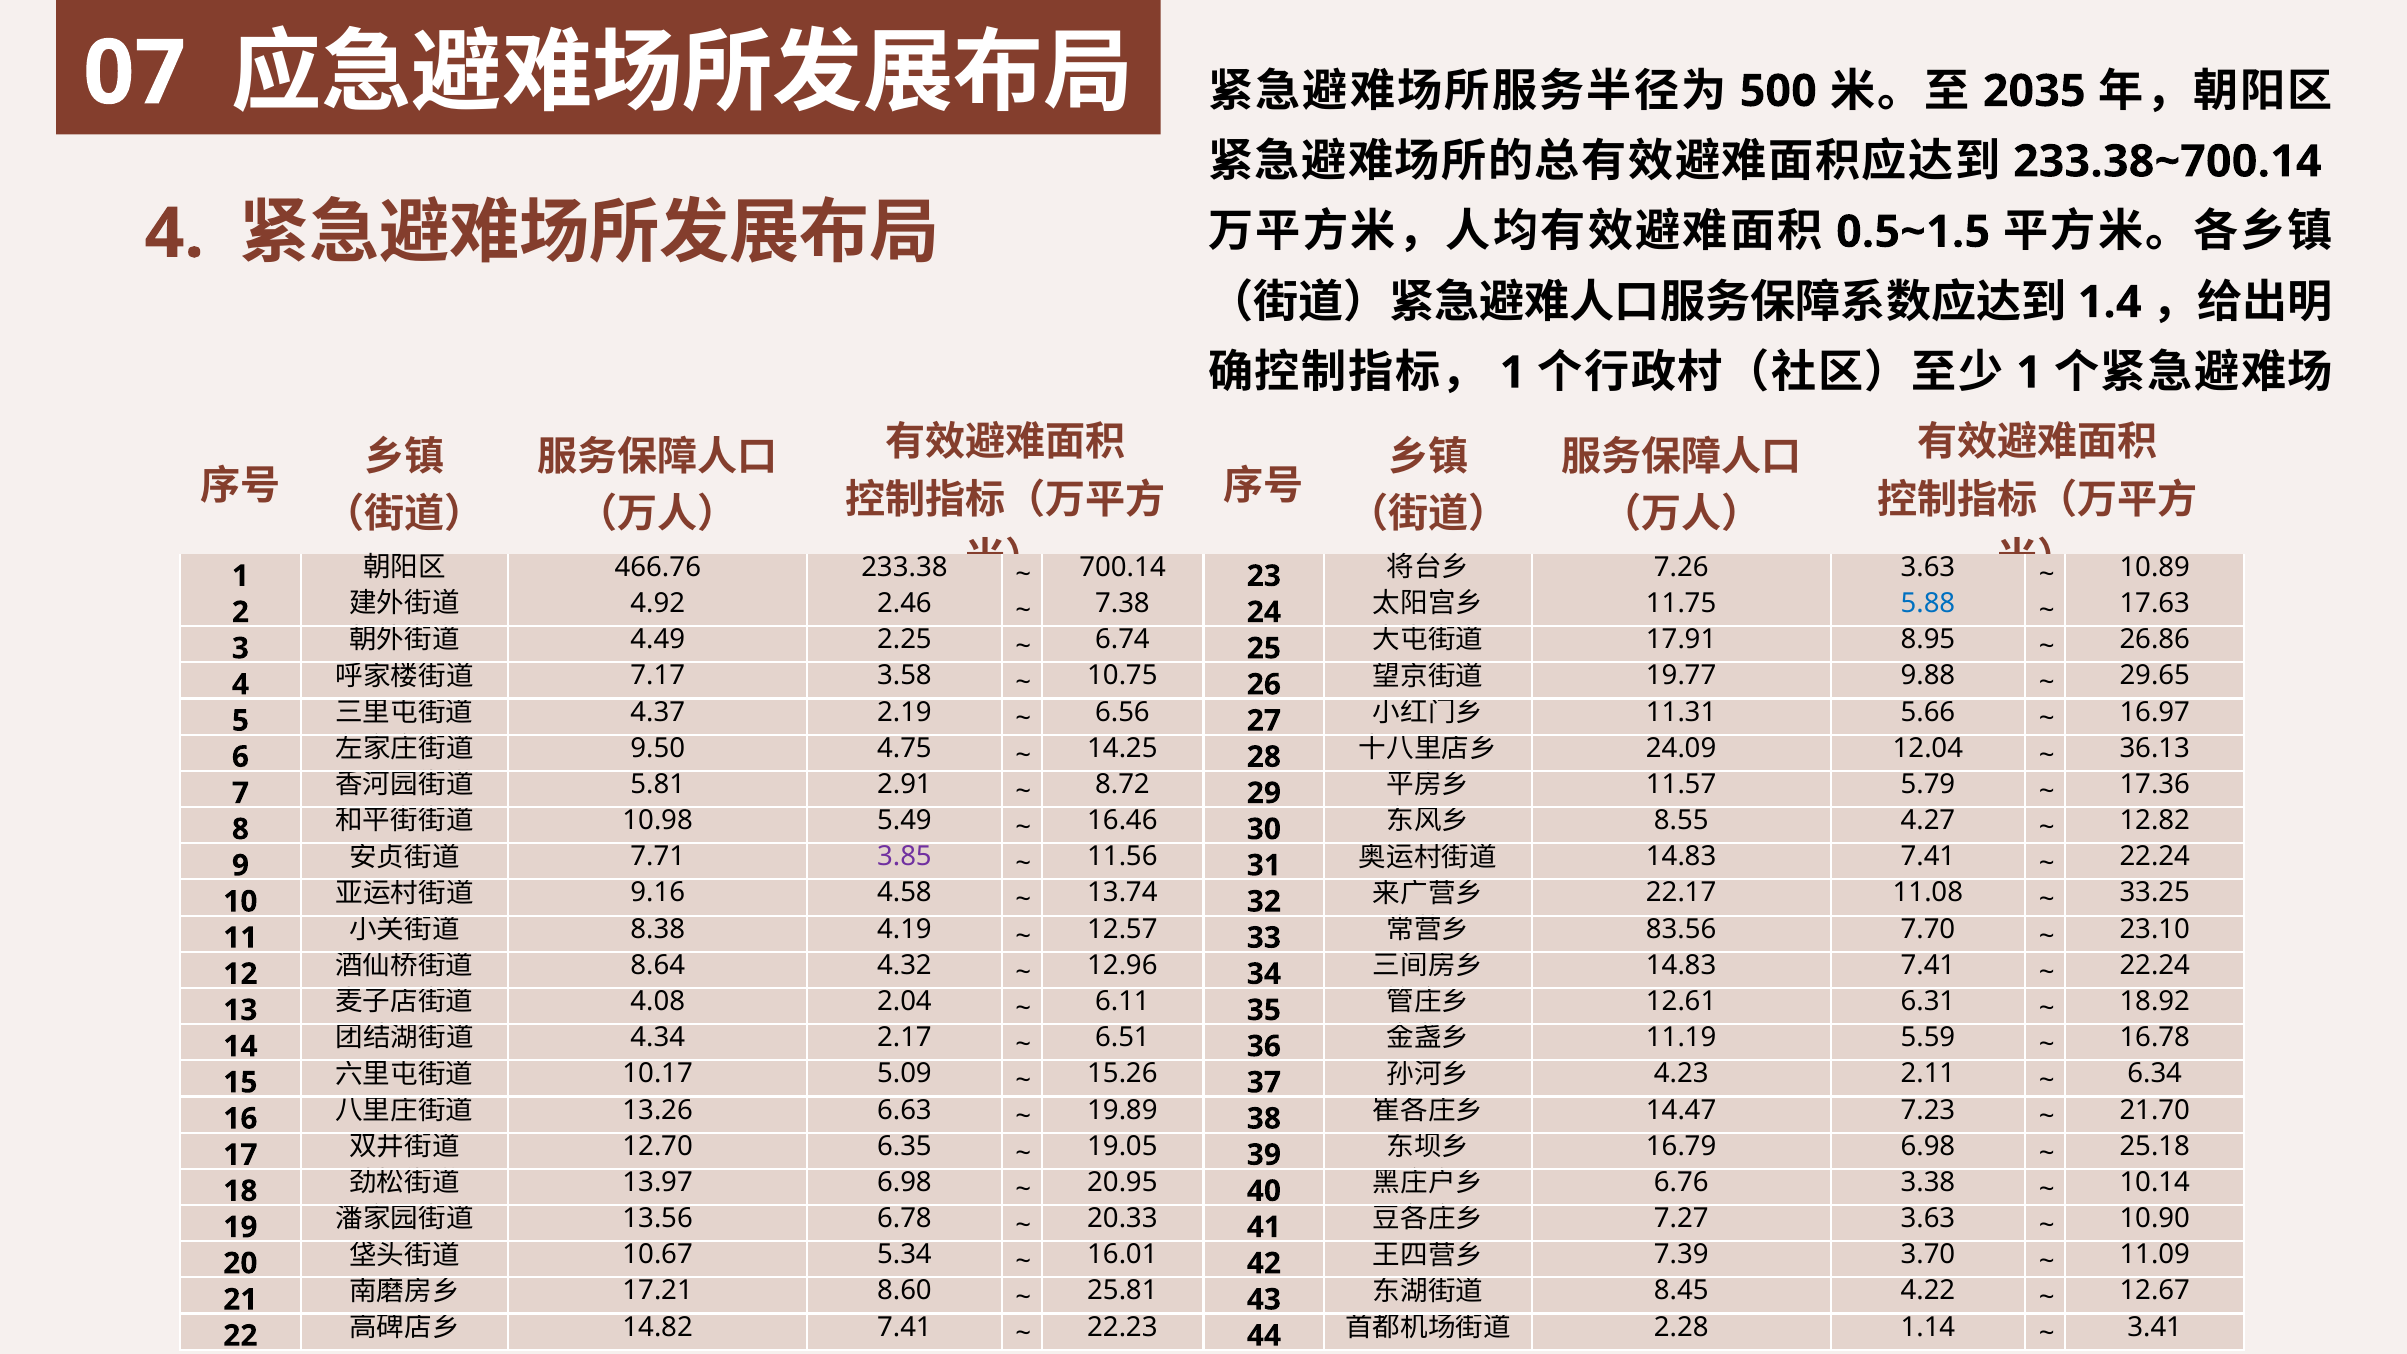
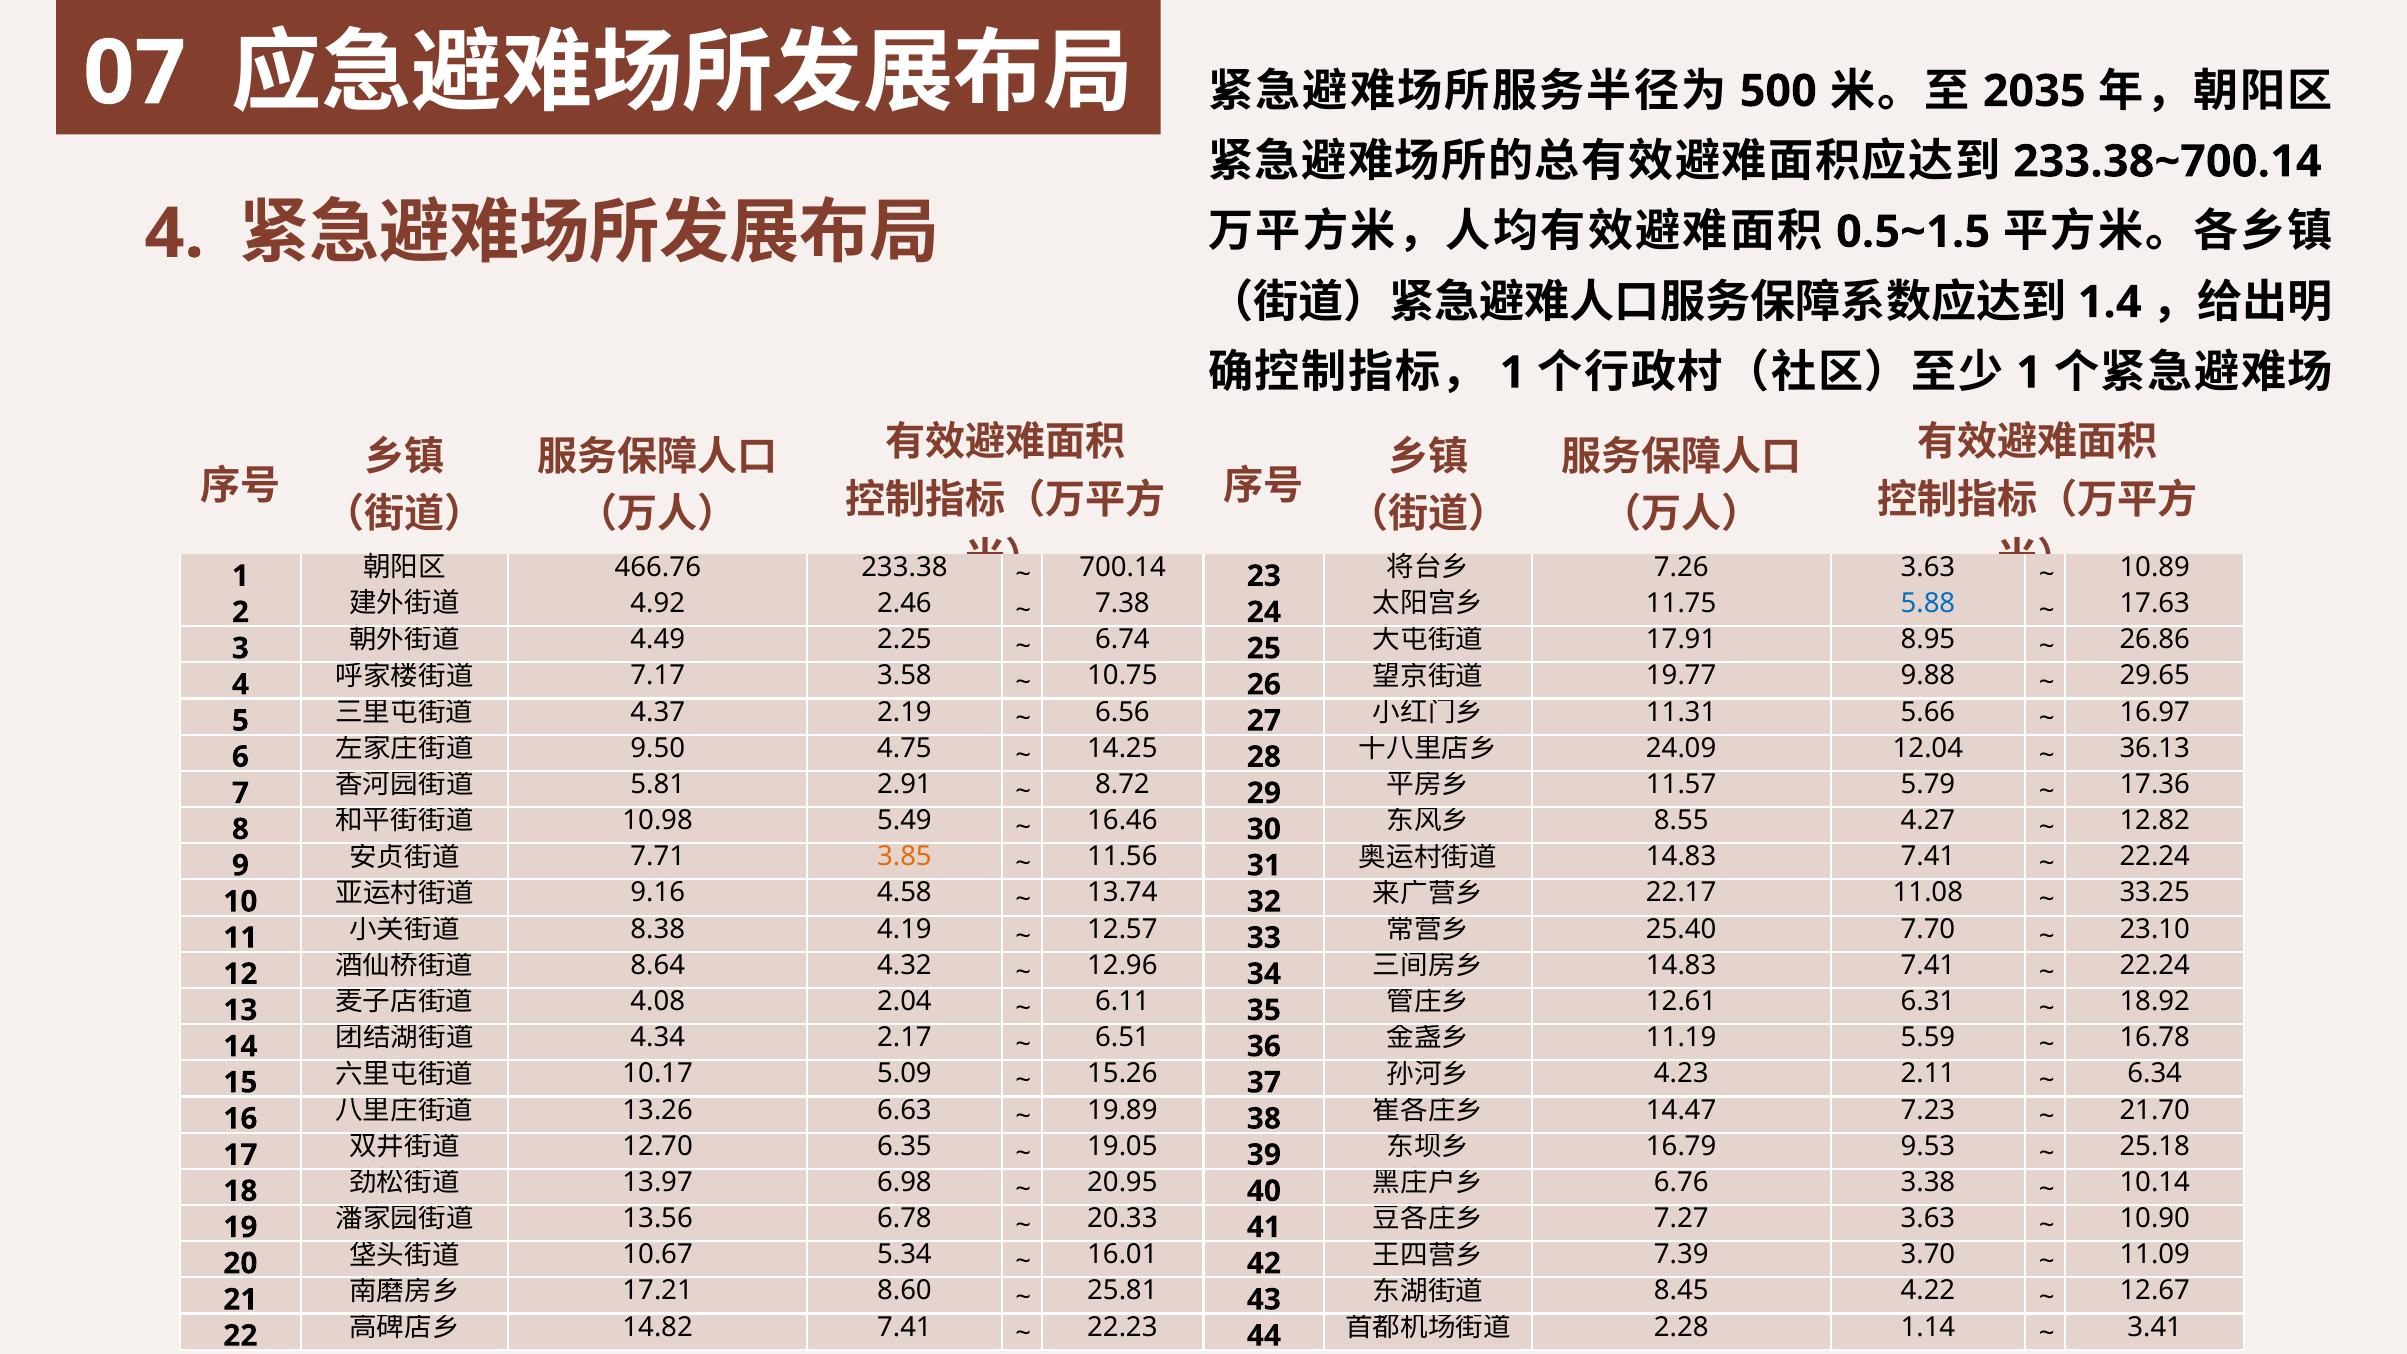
3.85 colour: purple -> orange (904, 857)
83.56: 83.56 -> 25.40 (1681, 929)
16.79 6.98: 6.98 -> 9.53 (1928, 1146)
